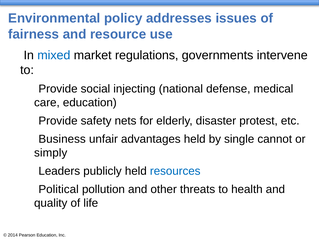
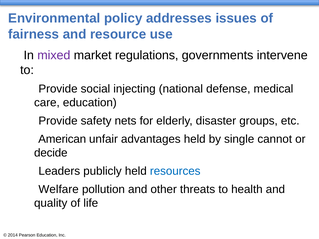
mixed colour: blue -> purple (54, 55)
protest: protest -> groups (259, 121)
Business: Business -> American (62, 139)
simply: simply -> decide (51, 153)
Political: Political -> Welfare (59, 190)
